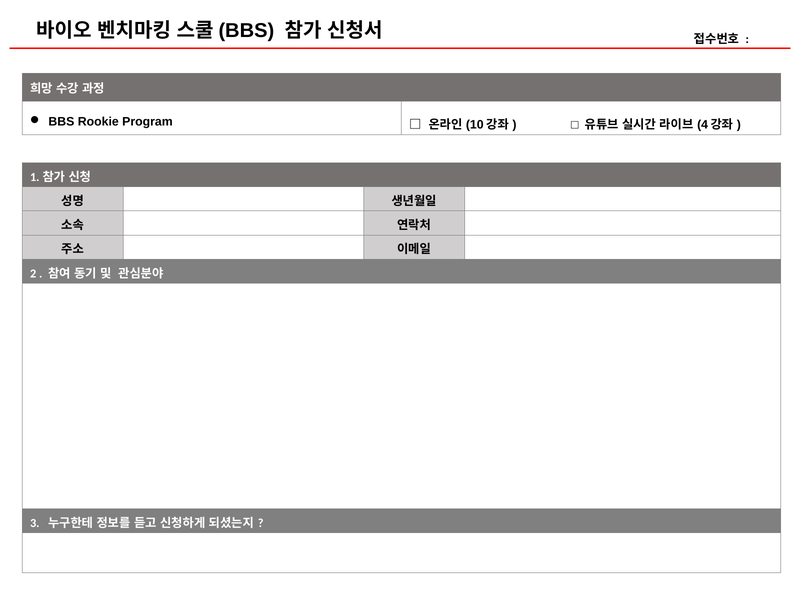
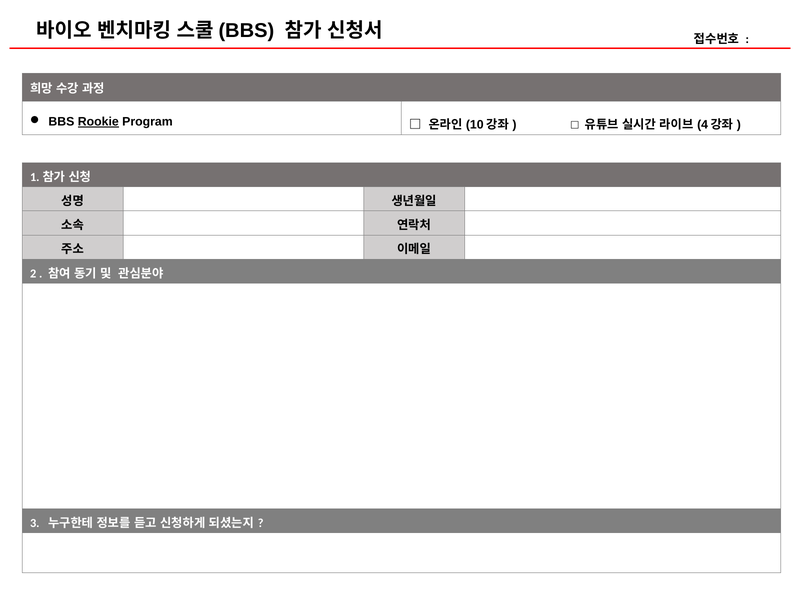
Rookie underline: none -> present (98, 122)
